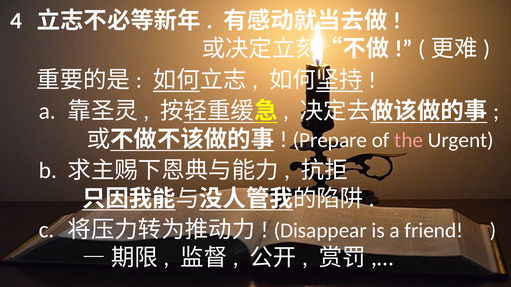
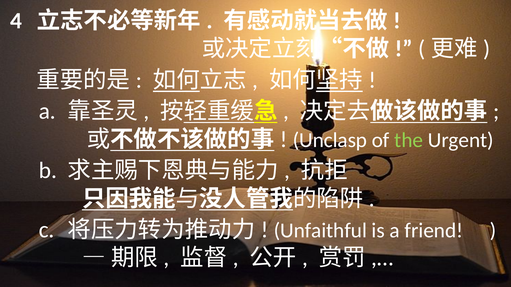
Prepare: Prepare -> Unclasp (330, 140)
the colour: pink -> light green (409, 140)
Disappear: Disappear -> Unfaithful (320, 231)
